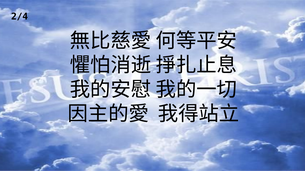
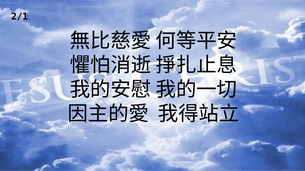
2/4: 2/4 -> 2/1 (20, 17)
